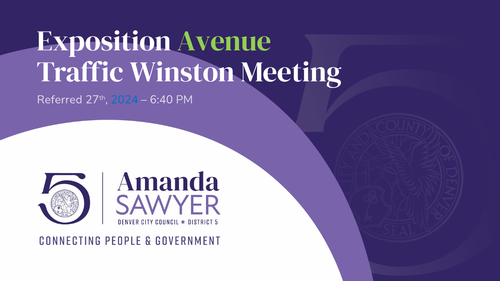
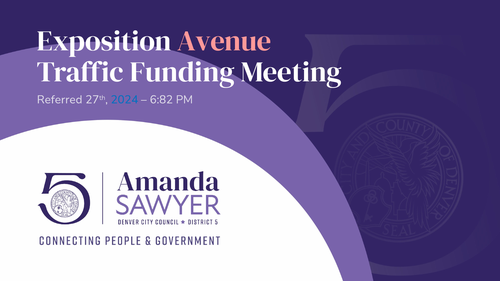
Avenue colour: light green -> pink (224, 41)
Winston: Winston -> Funding (182, 72)
6:40: 6:40 -> 6:82 (161, 100)
